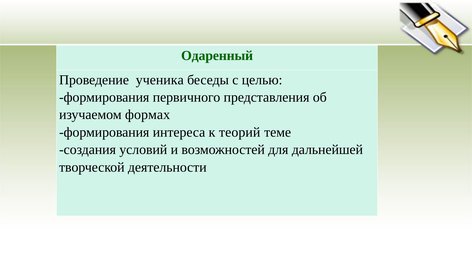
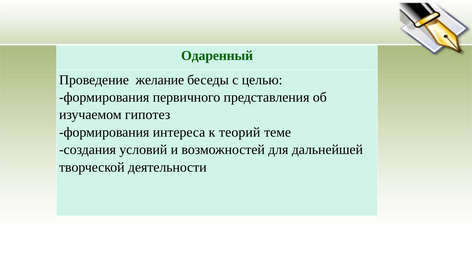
ученика: ученика -> желание (160, 80)
формах: формах -> гипотез (148, 115)
